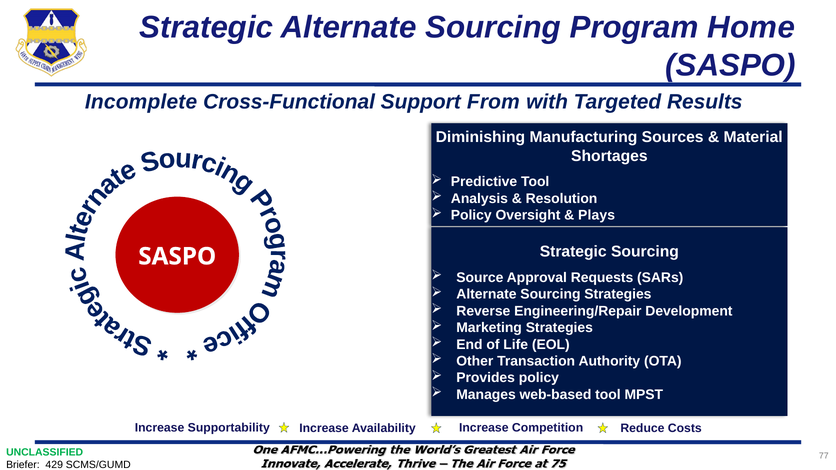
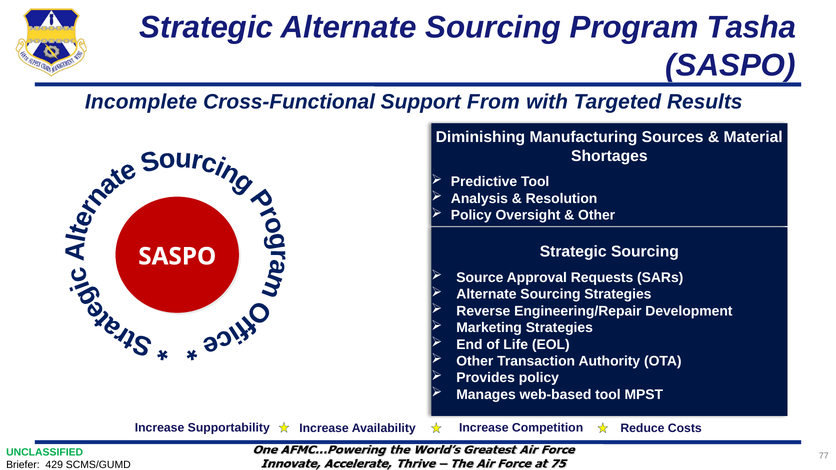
Home: Home -> Tasha (751, 28)
Plays: Plays -> Other (597, 215)
